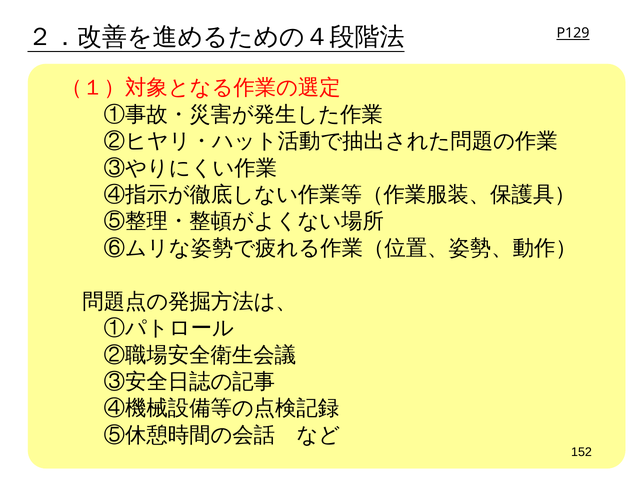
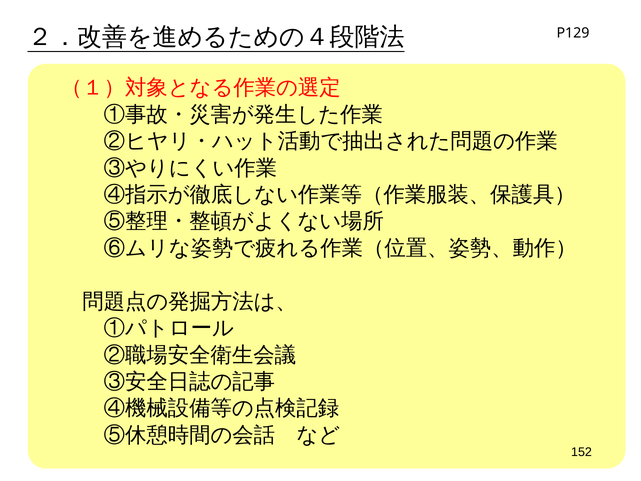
P129 underline: present -> none (573, 33)
